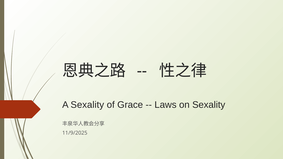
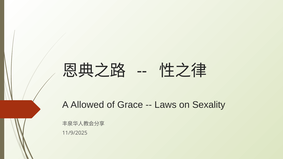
A Sexality: Sexality -> Allowed (87, 105)
